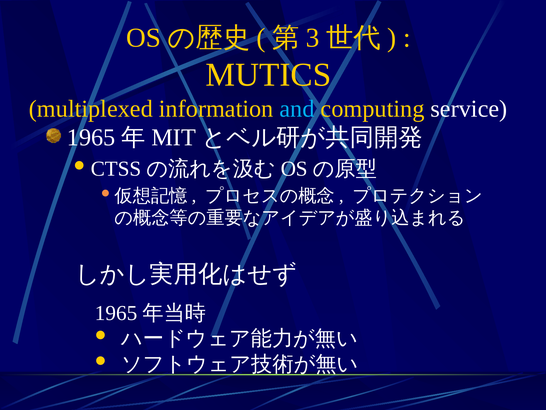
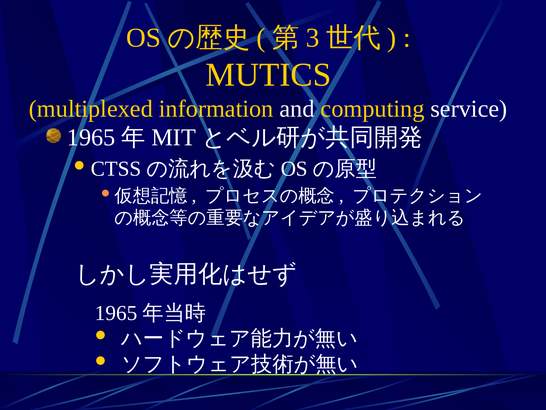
and colour: light blue -> white (297, 109)
